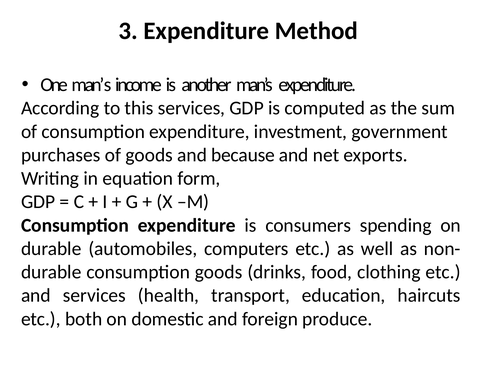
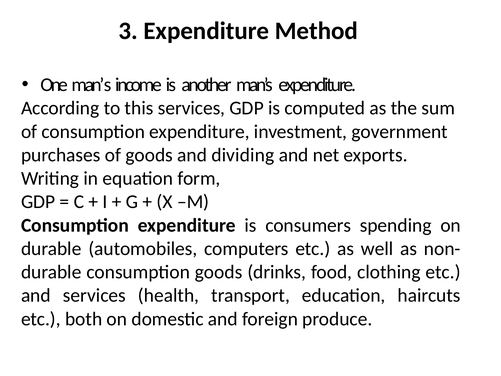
because: because -> dividing (243, 155)
